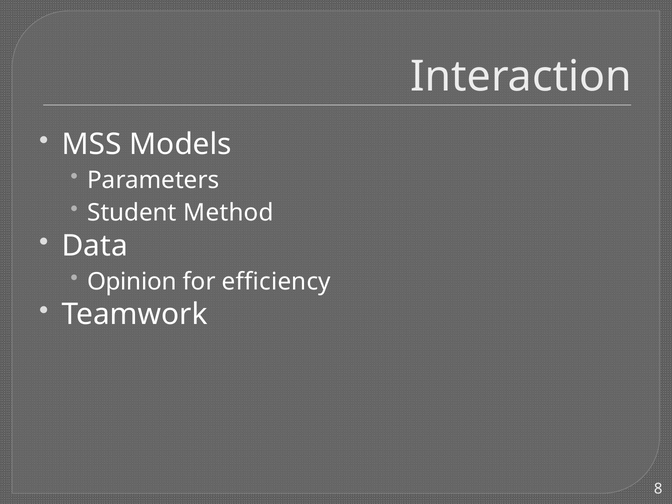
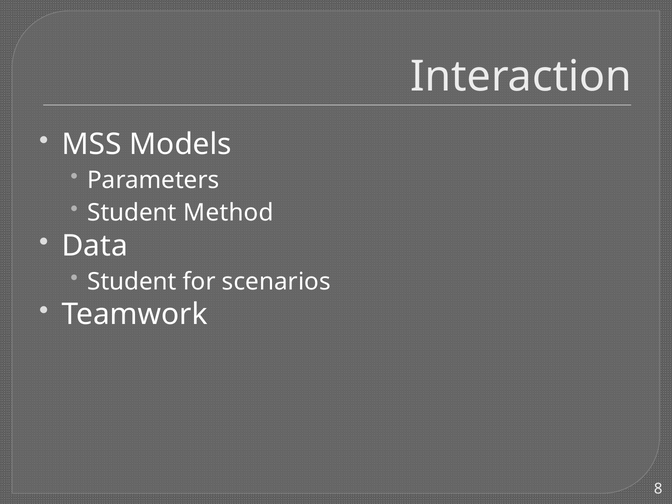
Opinion: Opinion -> Student (132, 282)
efficiency: efficiency -> scenarios (276, 282)
